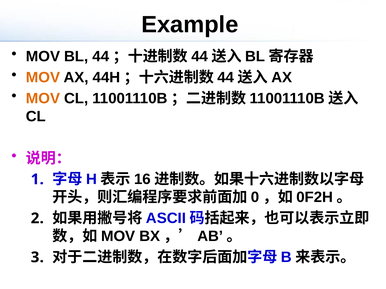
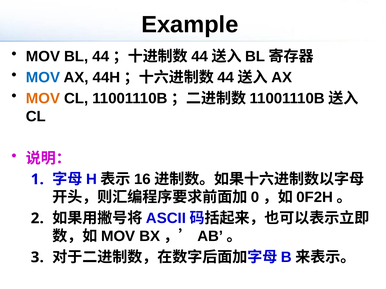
MOV colour: orange -> blue (43, 77)
